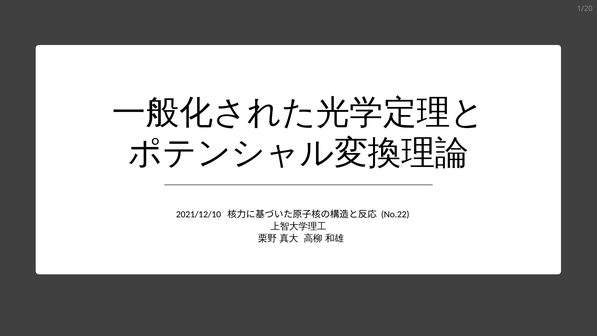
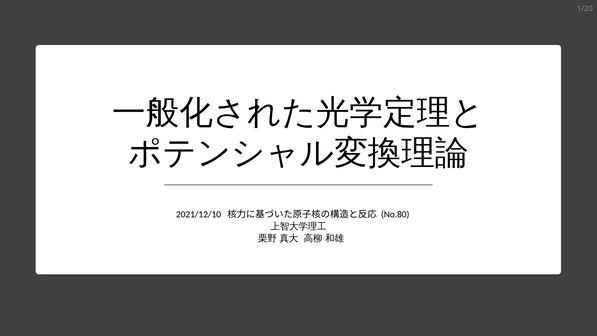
No.22: No.22 -> No.80 (395, 214)
